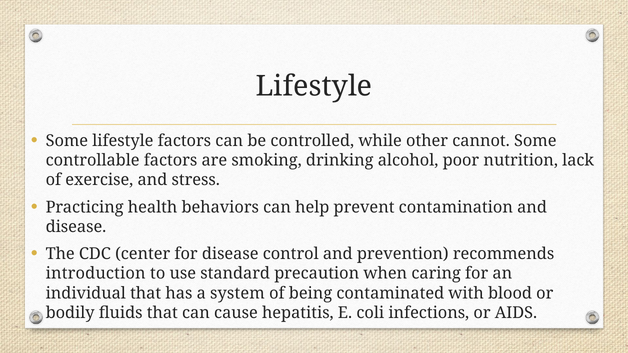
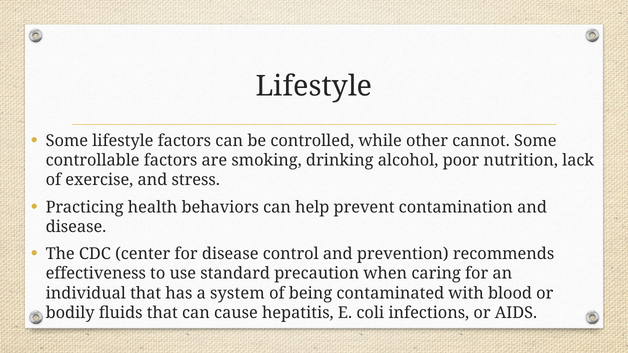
introduction: introduction -> effectiveness (96, 274)
